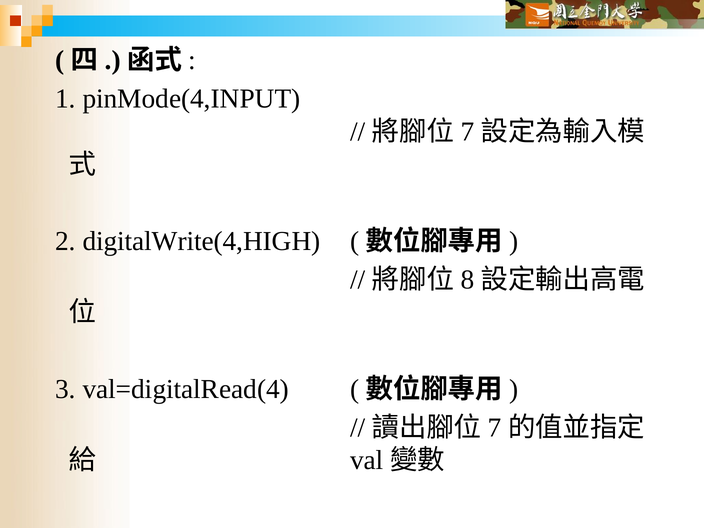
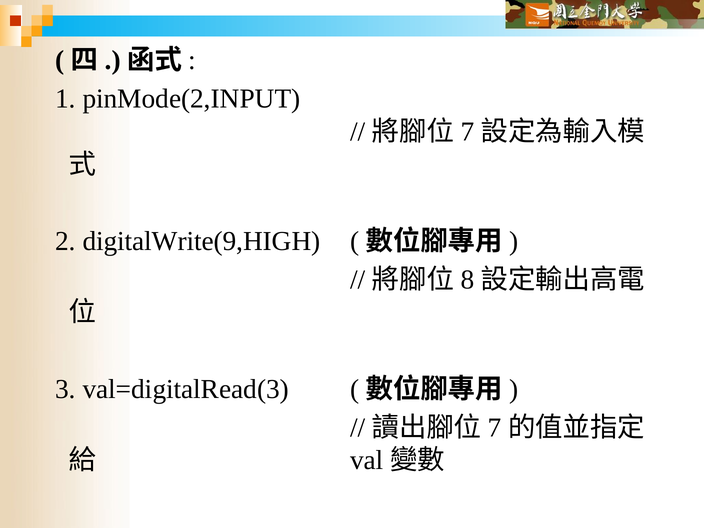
pinMode(4,INPUT: pinMode(4,INPUT -> pinMode(2,INPUT (191, 99)
digitalWrite(4,HIGH: digitalWrite(4,HIGH -> digitalWrite(9,HIGH (201, 241)
val=digitalRead(4: val=digitalRead(4 -> val=digitalRead(3 (186, 389)
